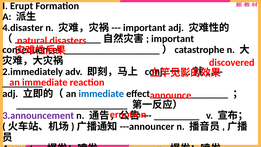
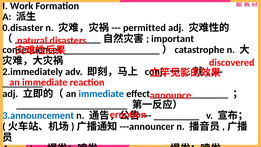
Erupt: Erupt -> Work (22, 6)
4.disaster: 4.disaster -> 0.disaster (23, 28)
important: important -> permitted (144, 28)
3.announcement colour: purple -> blue (38, 115)
